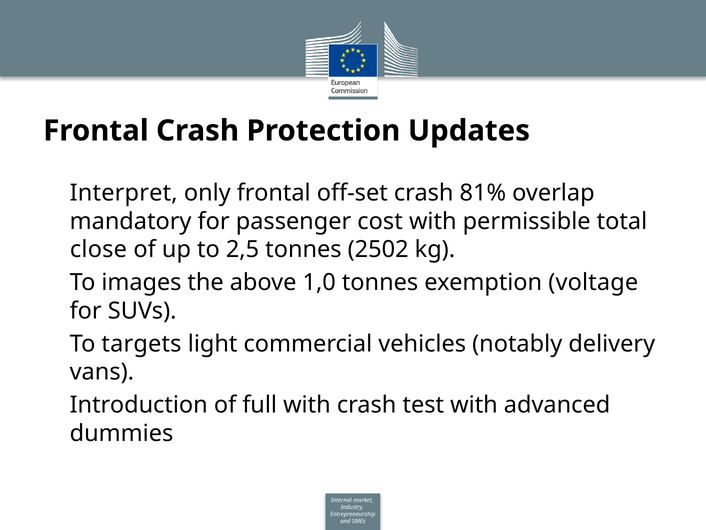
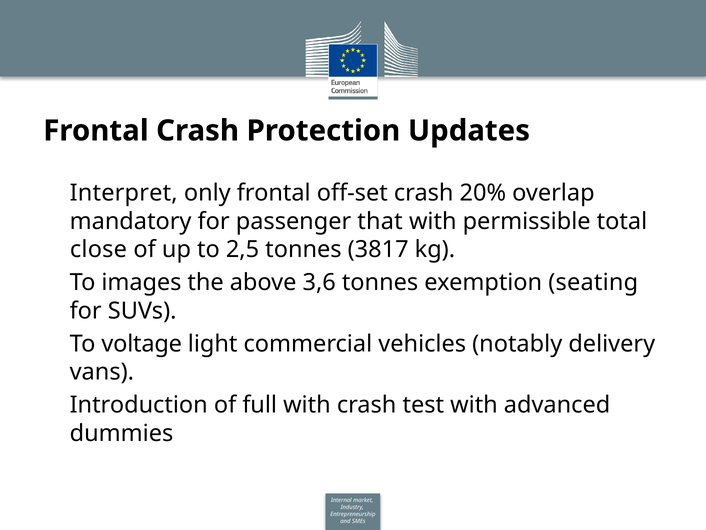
81%: 81% -> 20% (483, 193)
cost: cost -> that (380, 221)
2502: 2502 -> 3817 (378, 249)
1,0: 1,0 -> 3,6 (319, 282)
voltage: voltage -> seating (593, 282)
targets: targets -> voltage (142, 344)
